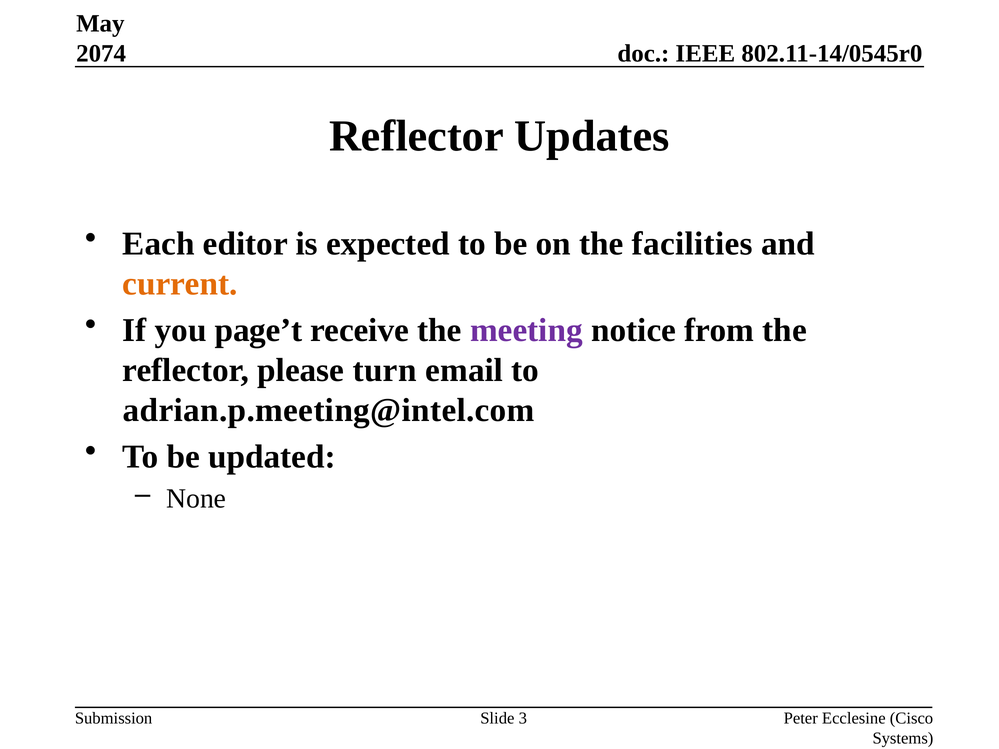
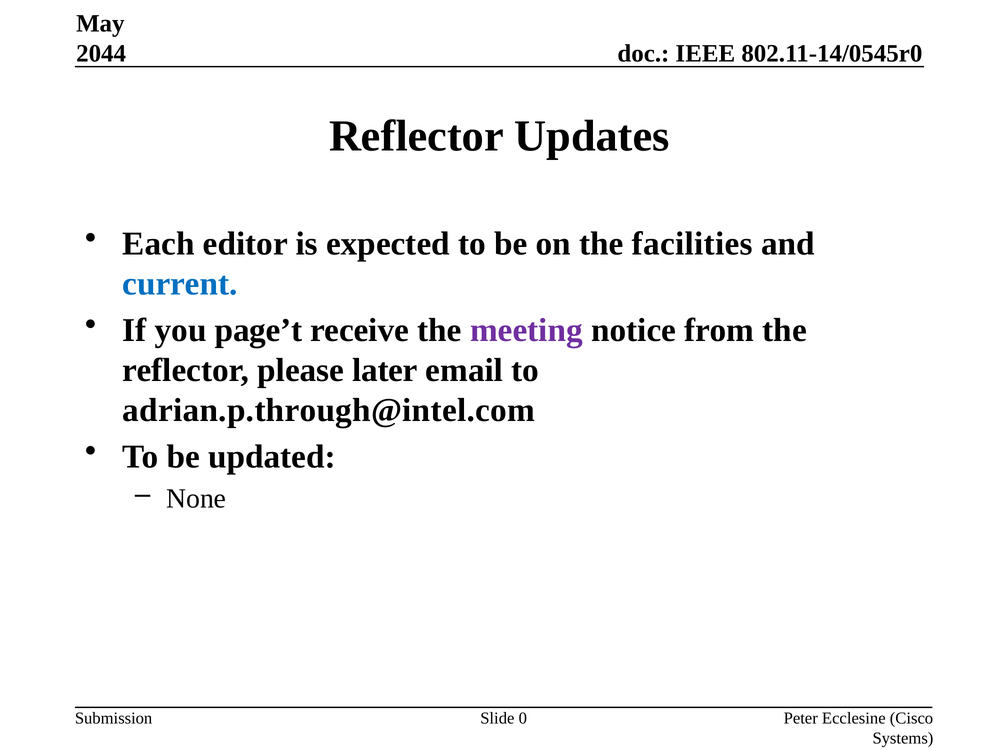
2074: 2074 -> 2044 (101, 54)
current colour: orange -> blue (180, 284)
turn: turn -> later (385, 370)
adrian.p.meeting@intel.com: adrian.p.meeting@intel.com -> adrian.p.through@intel.com (329, 410)
3: 3 -> 0 (523, 719)
